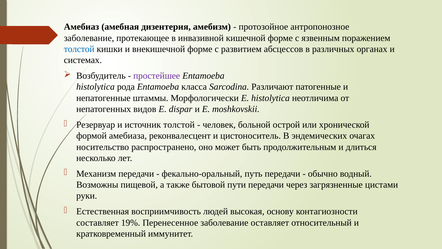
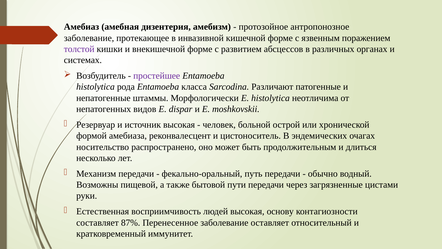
толстой colour: blue -> purple (79, 49)
источник толстой: толстой -> высокая (179, 125)
19%: 19% -> 87% (131, 222)
